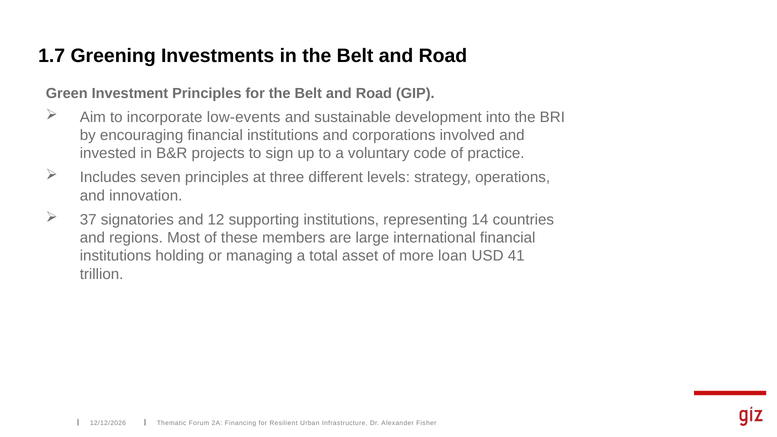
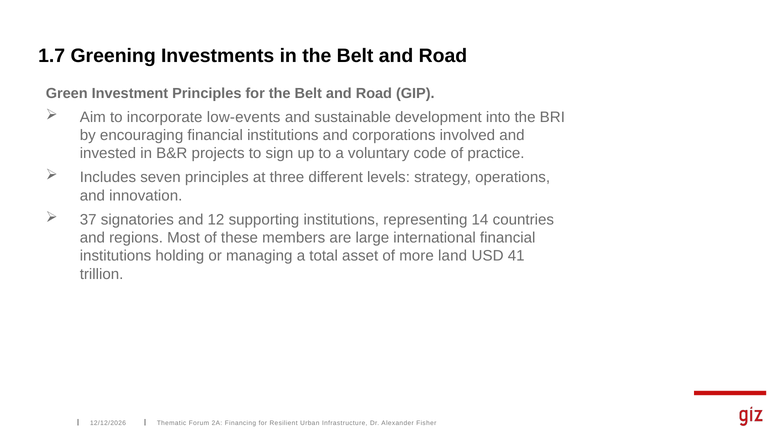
loan: loan -> land (453, 256)
